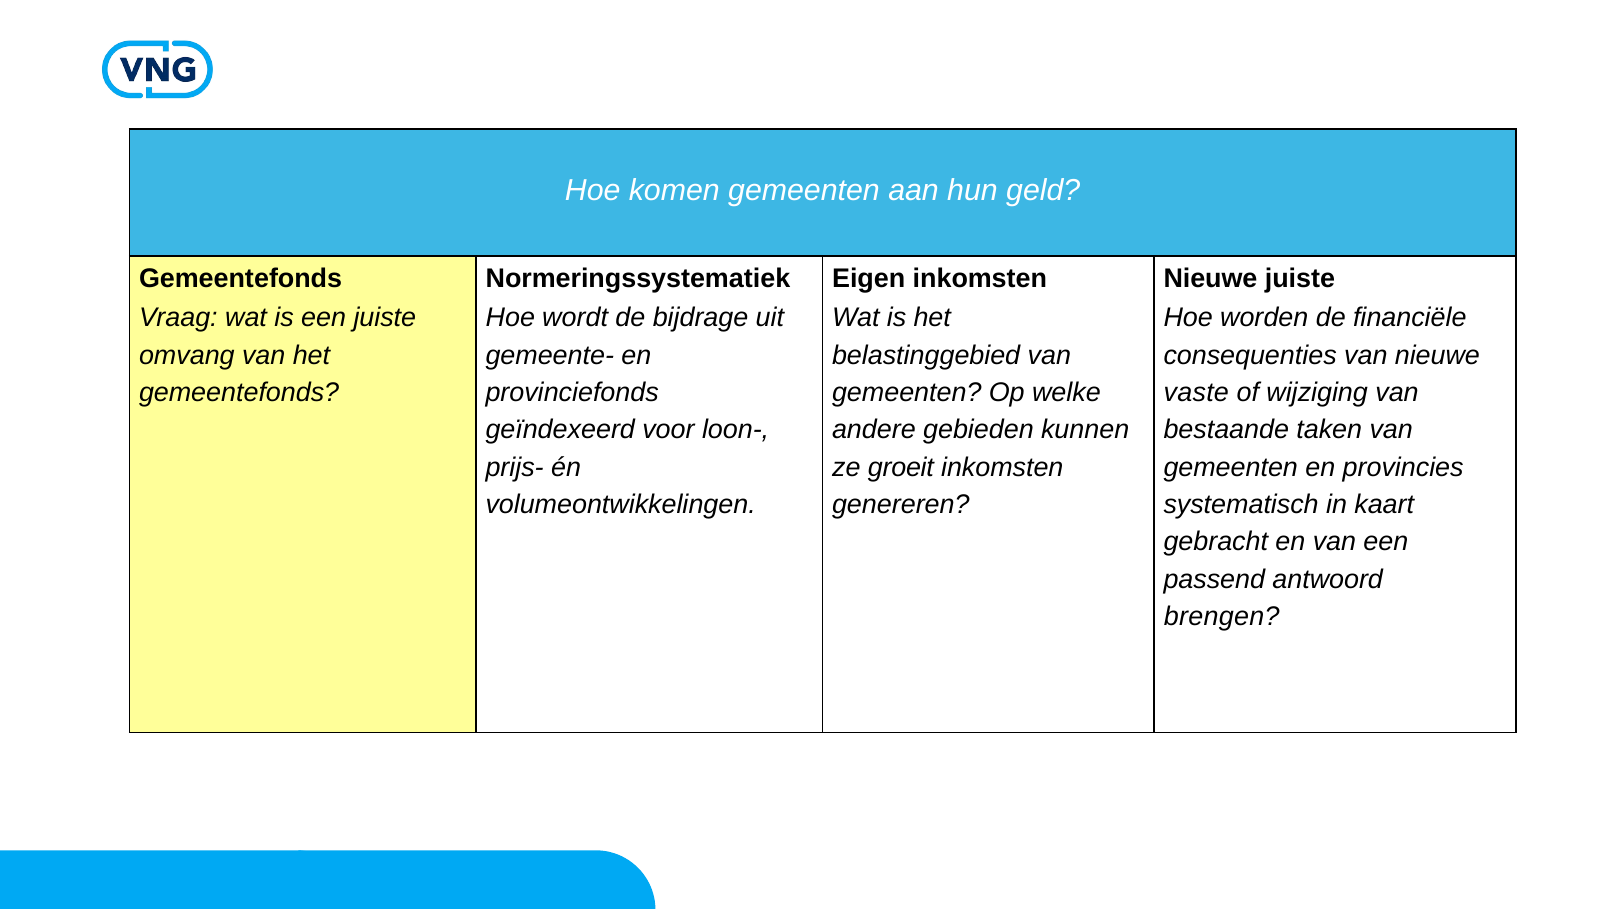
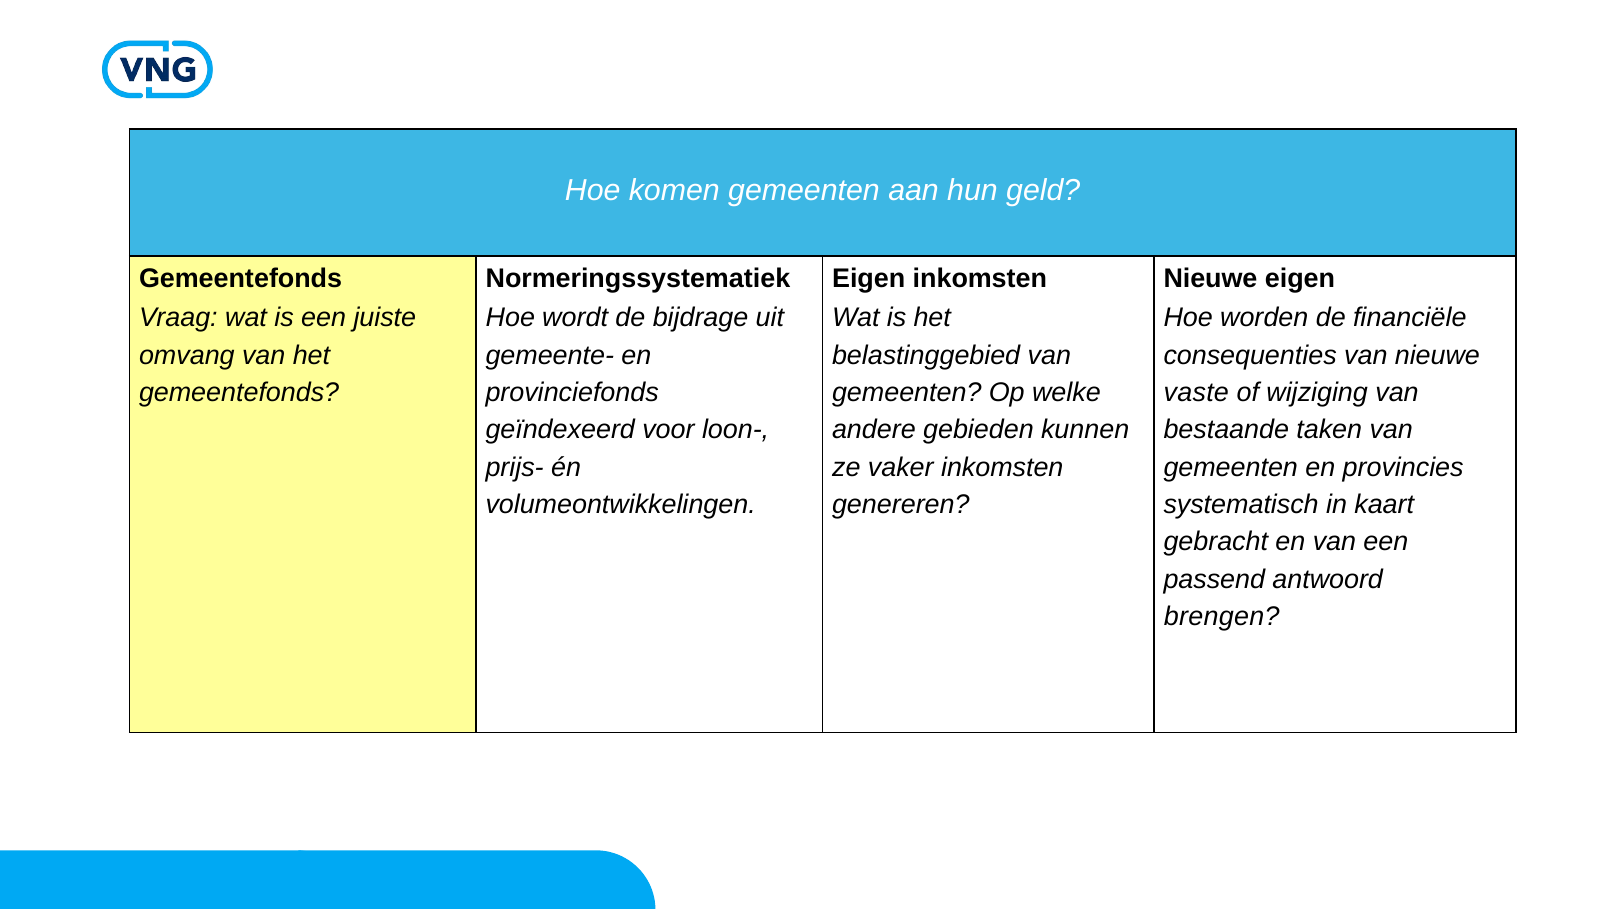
Nieuwe juiste: juiste -> eigen (1300, 279)
groeit: groeit -> vaker (901, 468)
